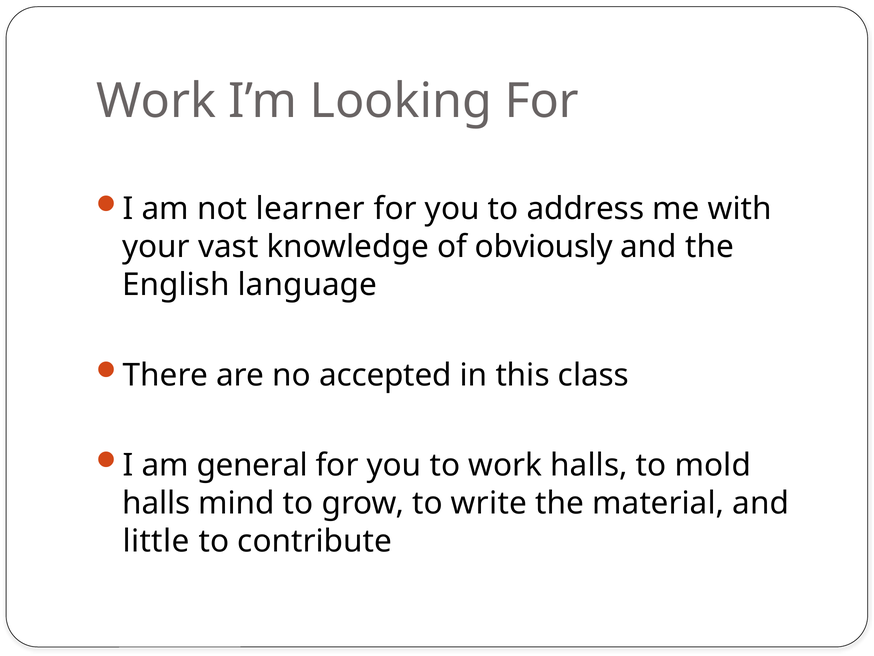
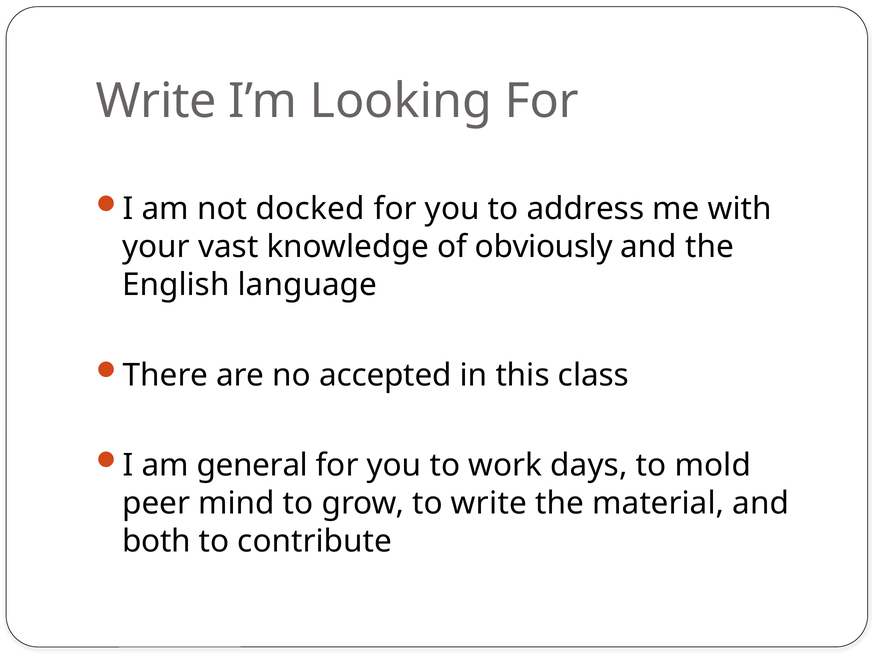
Work: Work -> Write (156, 101)
learner: learner -> docked (310, 209)
work halls: halls -> days (589, 465)
halls: halls -> peer (156, 503)
little: little -> both (156, 541)
